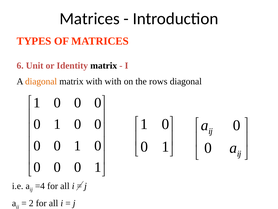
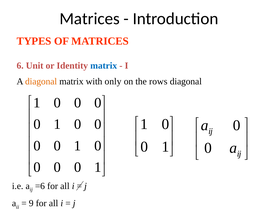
matrix colour: black -> blue (104, 65)
with with: with -> only (113, 81)
=4: =4 -> =6 (40, 186)
2: 2 -> 9 (31, 203)
